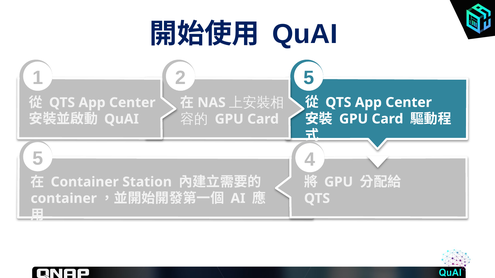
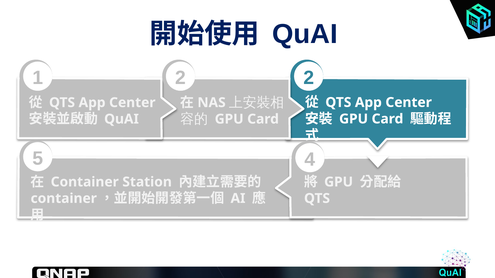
1 5: 5 -> 2 (309, 78)
